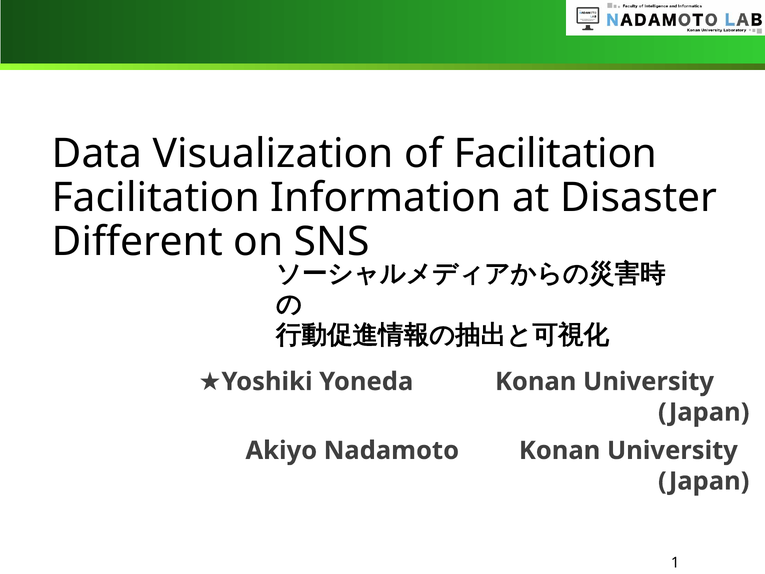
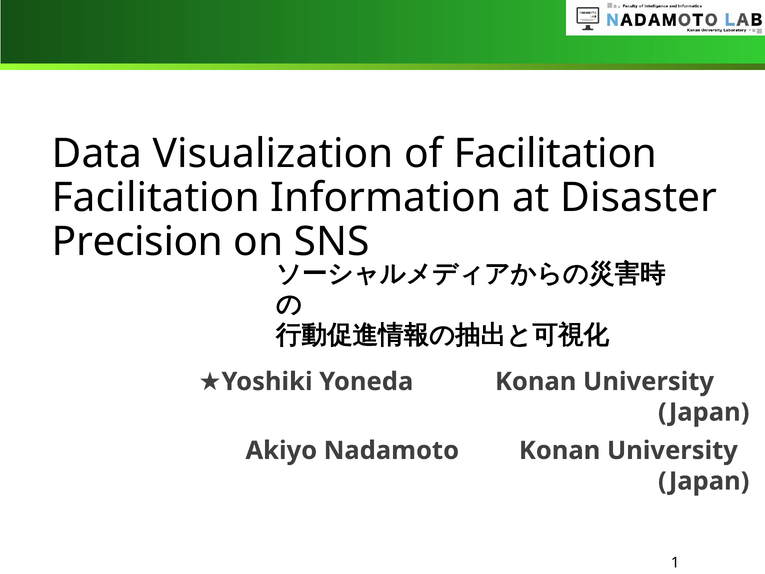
Different: Different -> Precision (138, 242)
